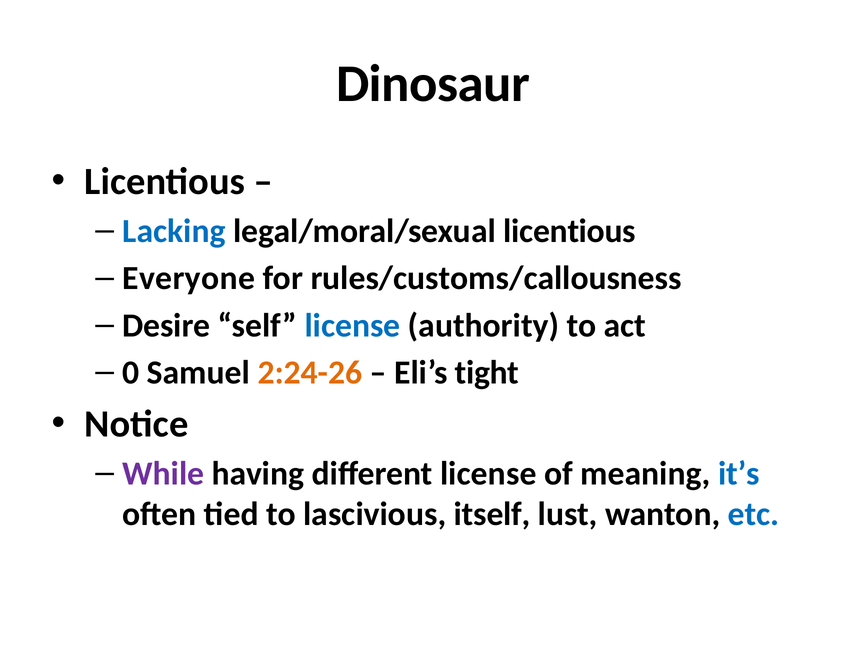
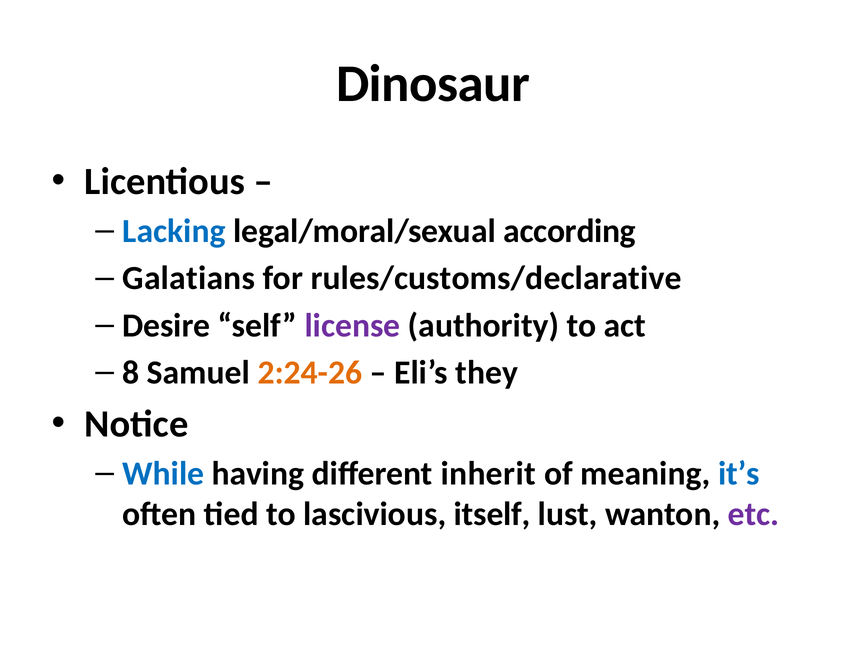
legal/moral/sexual licentious: licentious -> according (570, 231)
Everyone: Everyone -> Galatians (189, 279)
rules/customs/callousness: rules/customs/callousness -> rules/customs/declarative (496, 279)
license colour: blue -> purple (352, 326)
0: 0 -> 8 (131, 373)
tight: tight -> they (487, 373)
While colour: purple -> blue (163, 474)
different license: license -> inherit (488, 474)
etc colour: blue -> purple (753, 514)
